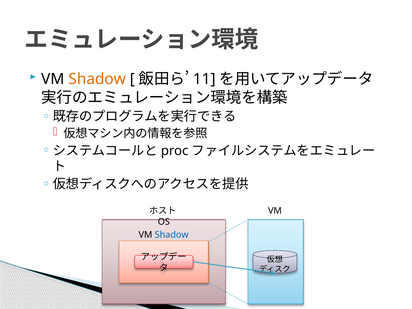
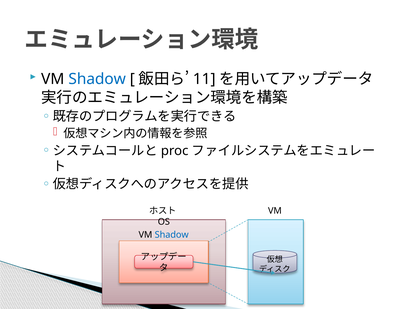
Shadow colour: orange -> blue (97, 79)
